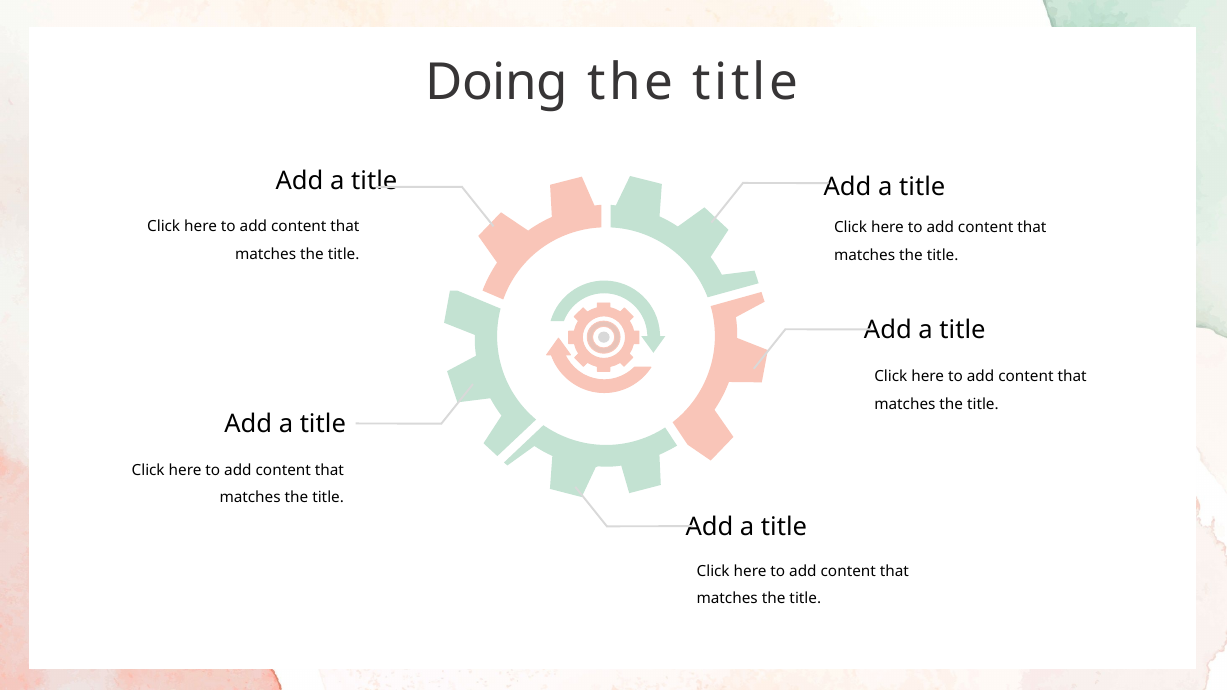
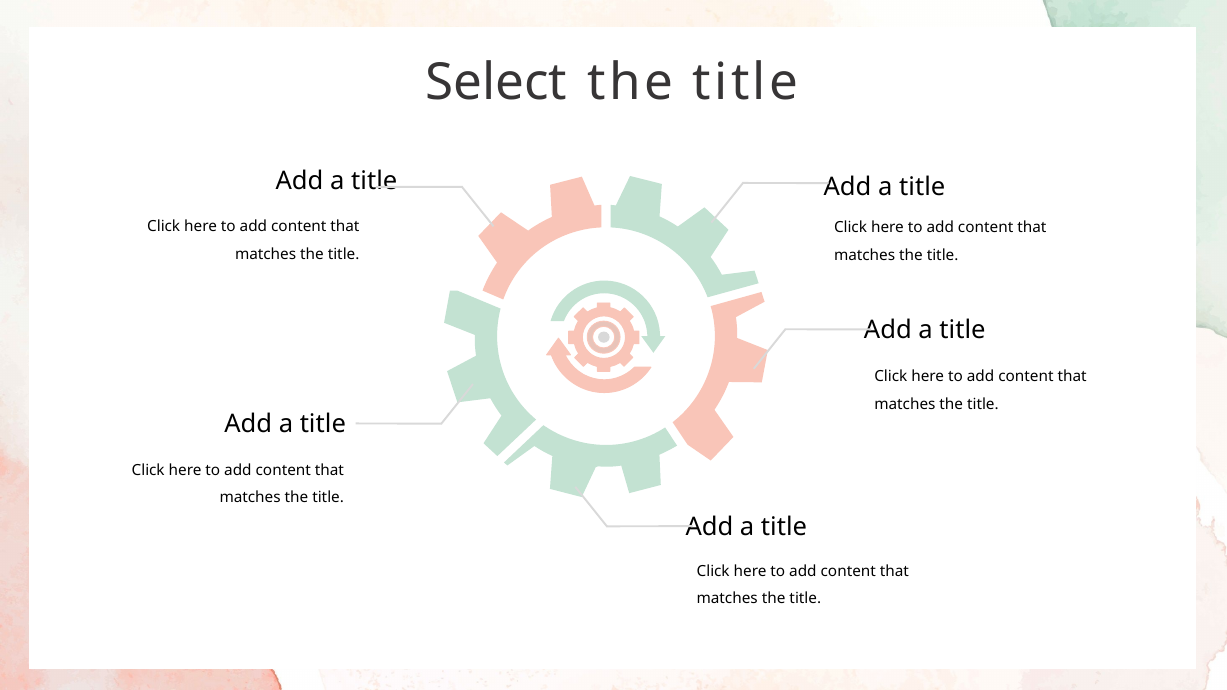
Doing: Doing -> Select (496, 82)
